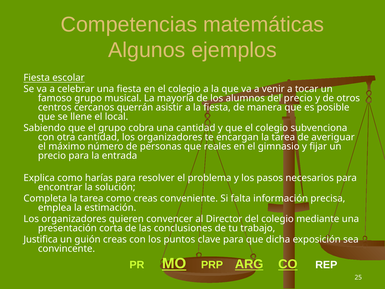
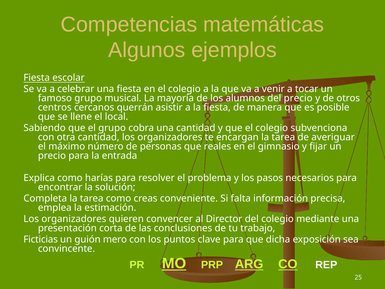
Justifica: Justifica -> Ficticias (41, 239)
guión creas: creas -> mero (115, 239)
